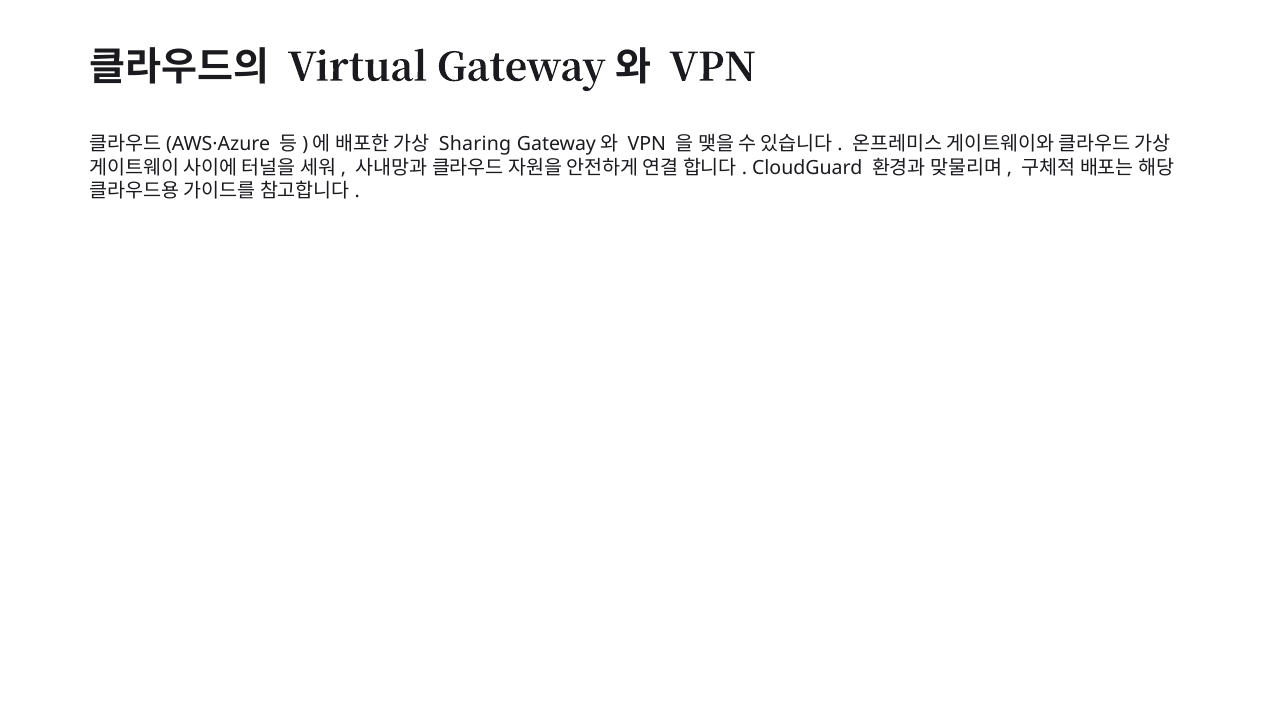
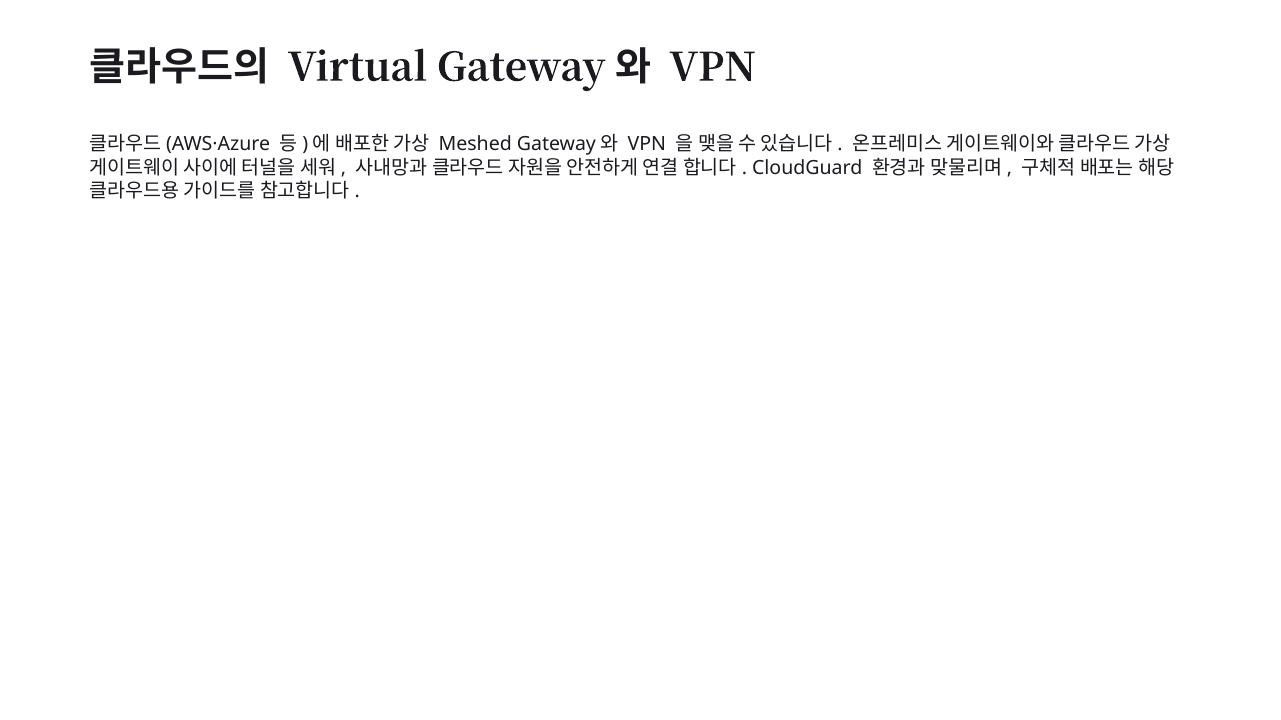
Sharing: Sharing -> Meshed (475, 144)
